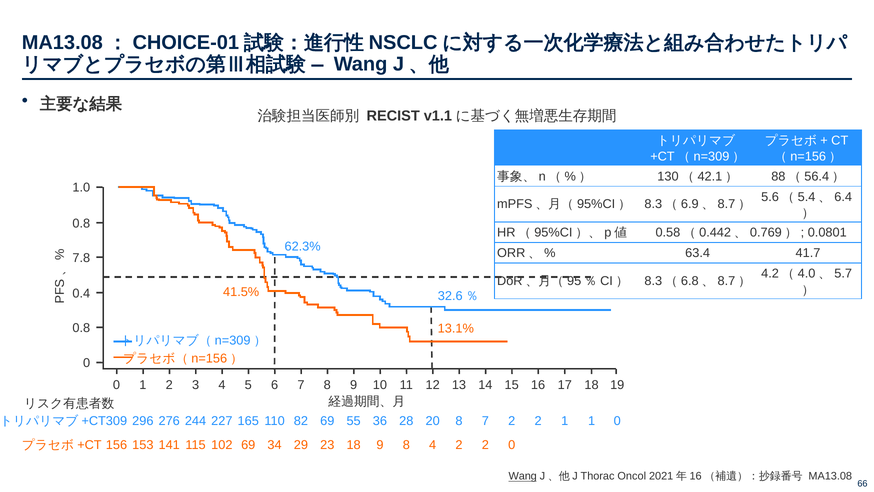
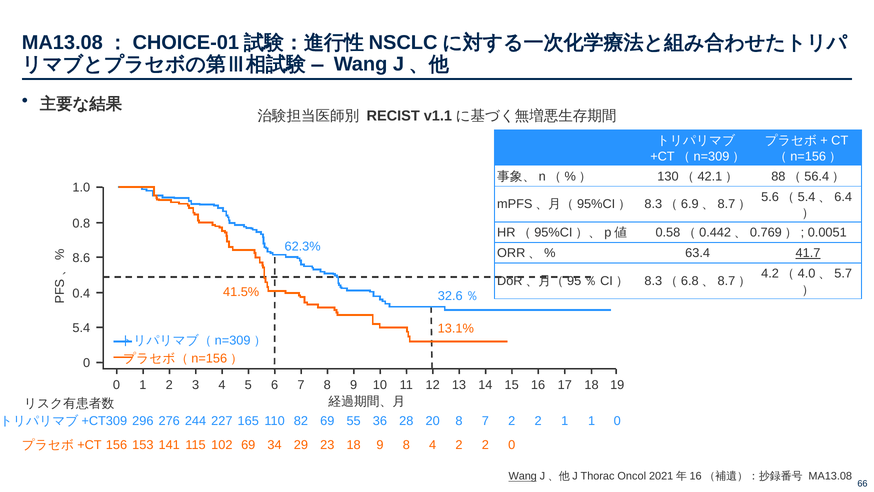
0.0801: 0.0801 -> 0.0051 (827, 232)
41.7 underline: none -> present (808, 253)
7.8: 7.8 -> 8.6 (81, 258)
0.8: 0.8 -> 5.4 (81, 328)
